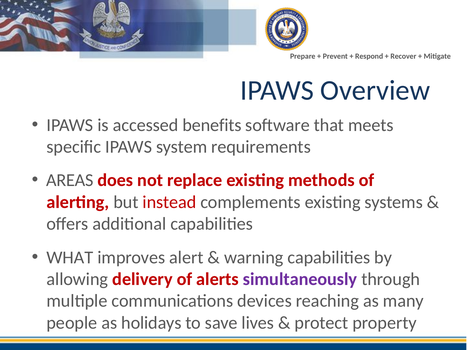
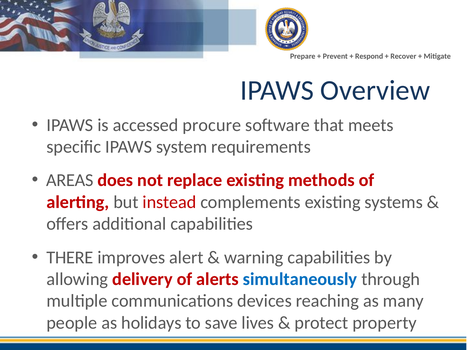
benefits: benefits -> procure (212, 125)
WHAT: WHAT -> THERE (70, 258)
simultaneously colour: purple -> blue (300, 279)
